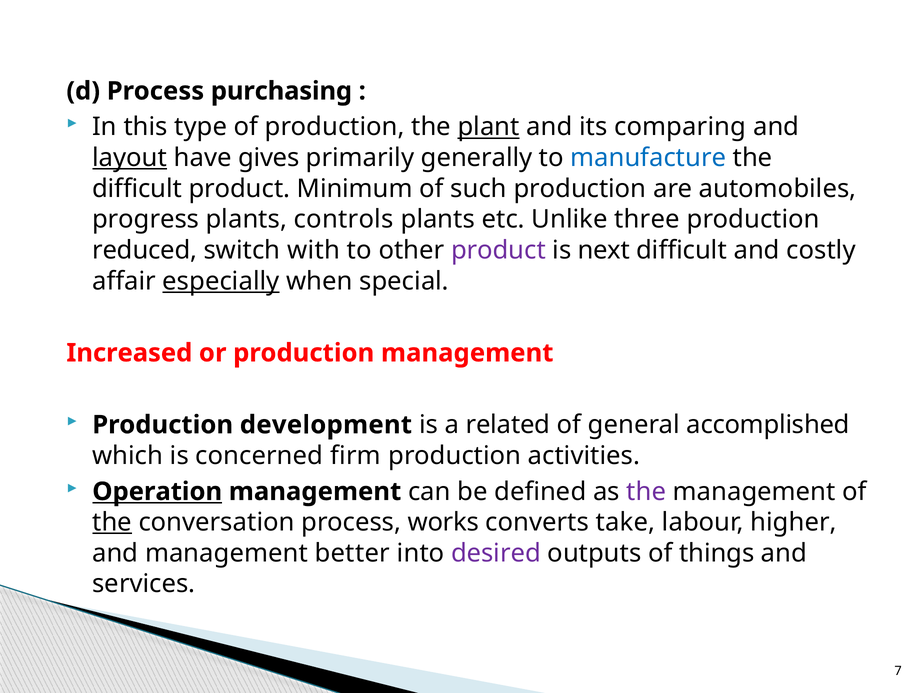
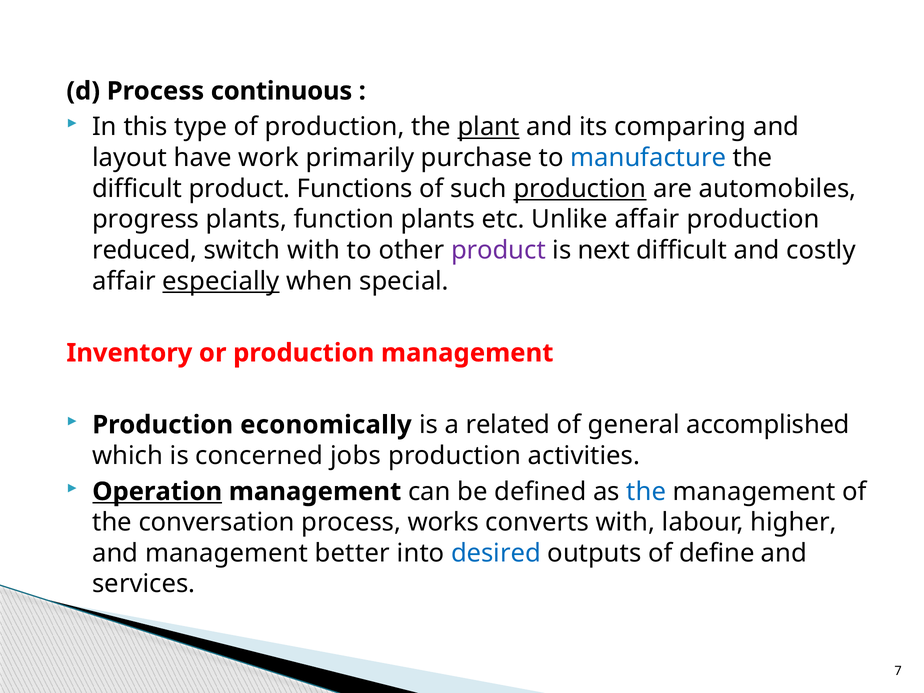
purchasing: purchasing -> continuous (282, 91)
layout underline: present -> none (130, 158)
gives: gives -> work (269, 158)
generally: generally -> purchase (477, 158)
Minimum: Minimum -> Functions (355, 189)
production underline: none -> present (580, 189)
controls: controls -> function (344, 219)
Unlike three: three -> affair (647, 219)
Increased: Increased -> Inventory (129, 353)
development: development -> economically (326, 425)
firm: firm -> jobs (356, 456)
the colour: purple -> blue (646, 492)
the underline: present -> none (112, 522)
converts take: take -> with (625, 522)
desired colour: purple -> blue (496, 553)
things: things -> define (717, 553)
